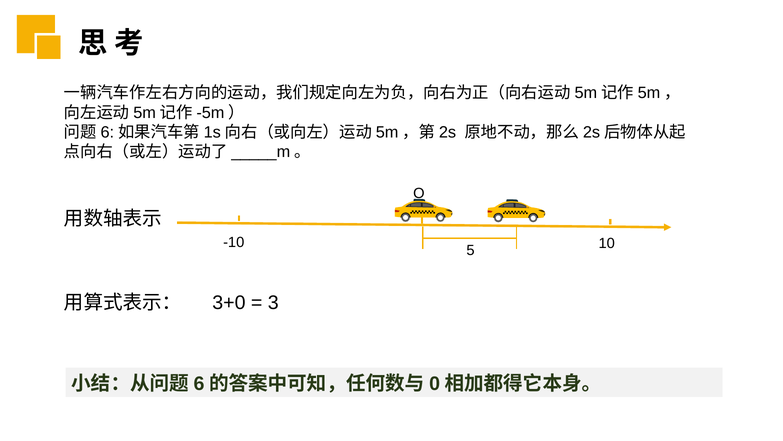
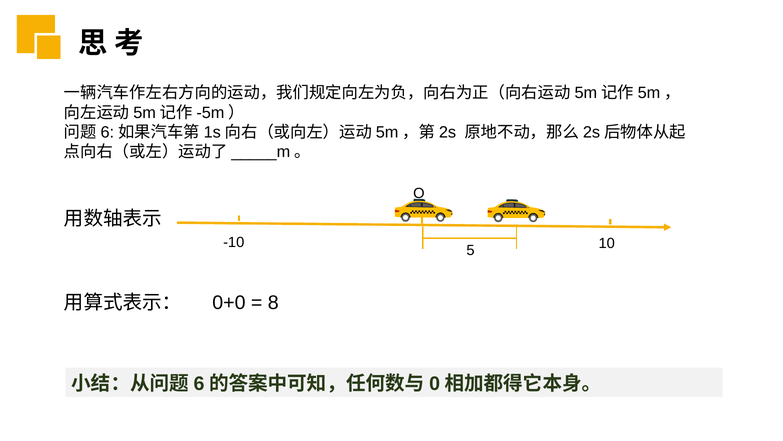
3+0: 3+0 -> 0+0 (229, 302)
3: 3 -> 8 (273, 302)
